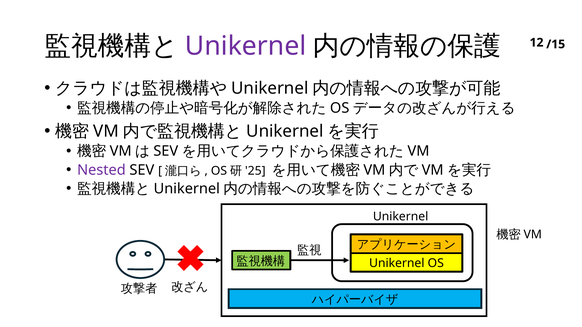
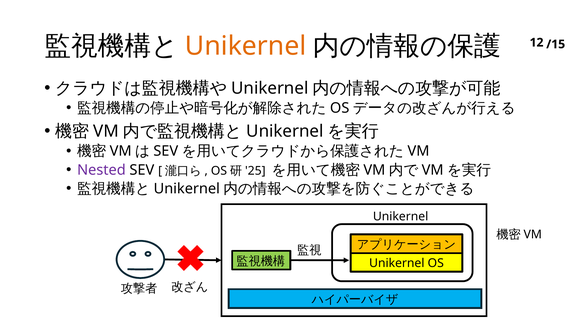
Unikernel colour: purple -> orange (246, 46)
